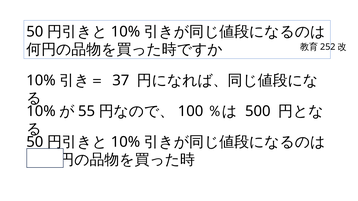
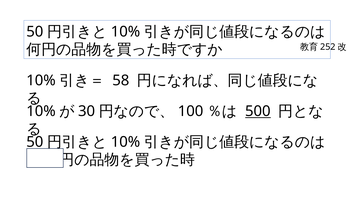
37: 37 -> 58 (121, 81)
55: 55 -> 30 (87, 111)
500 underline: none -> present (258, 111)
